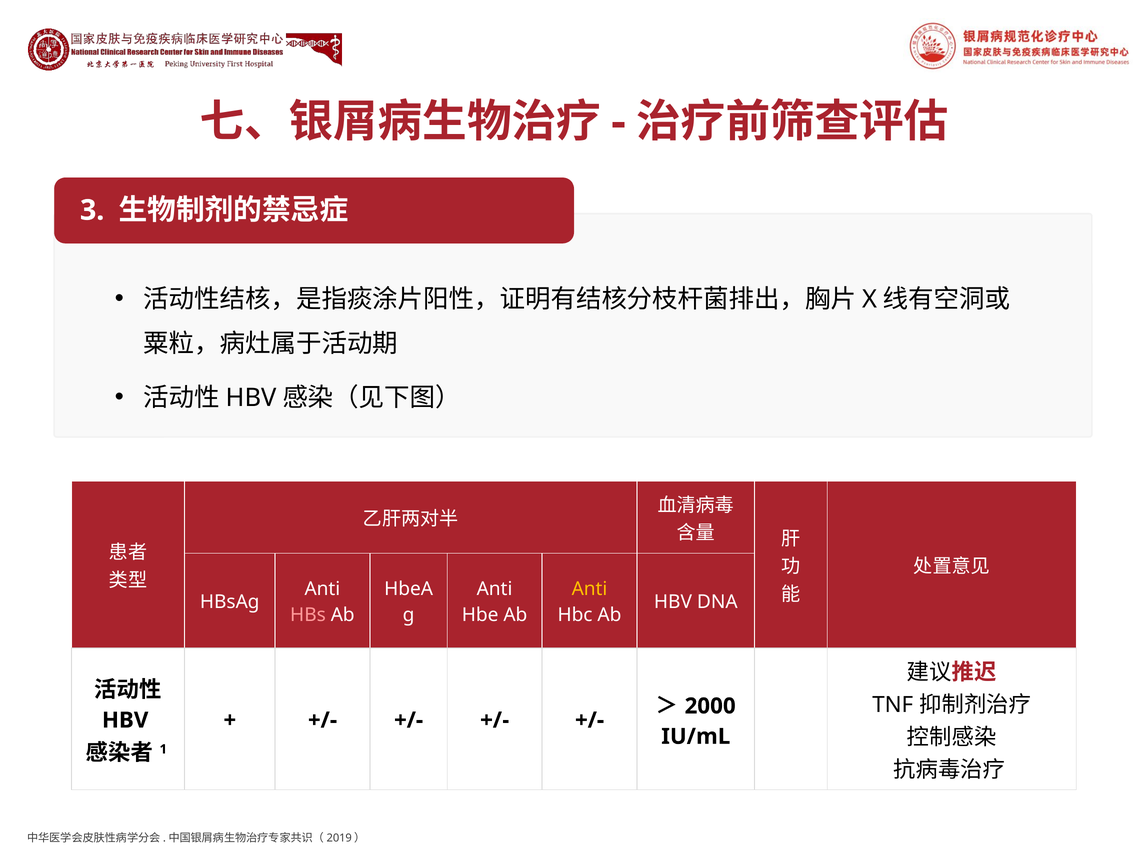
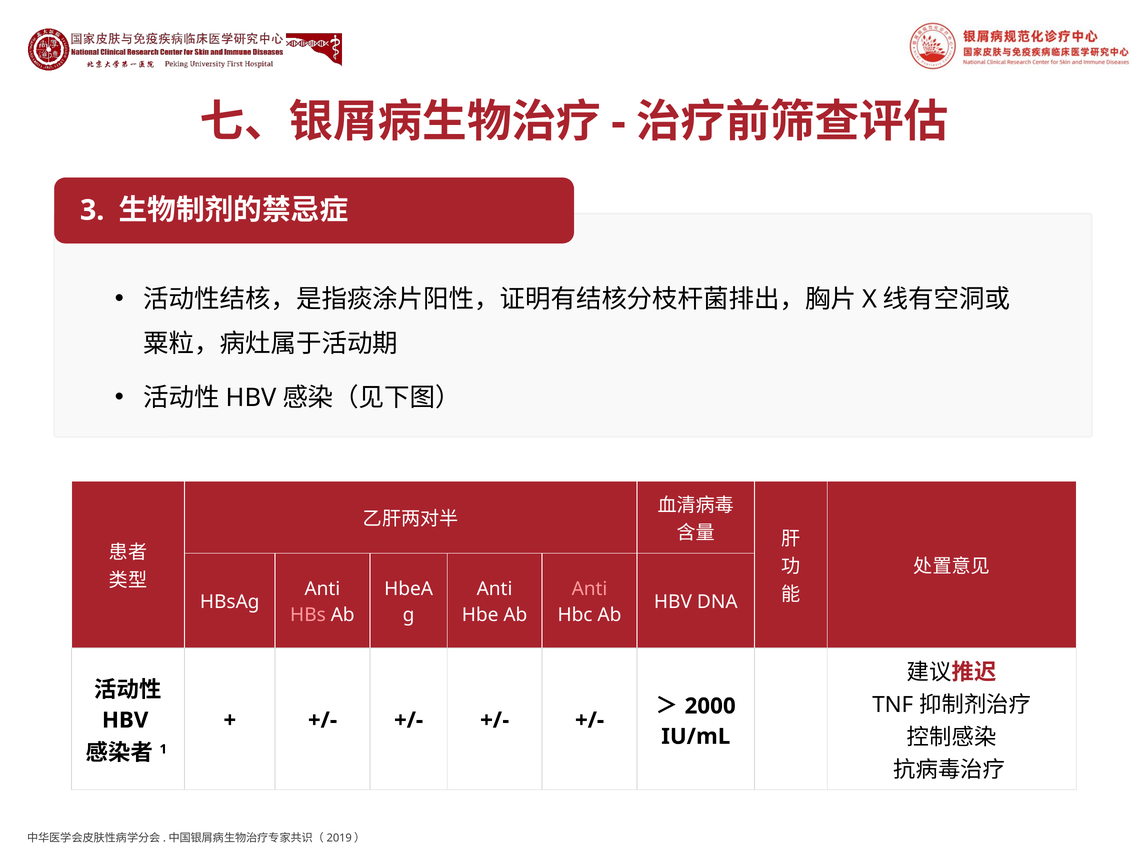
Anti colour: yellow -> pink (590, 589)
